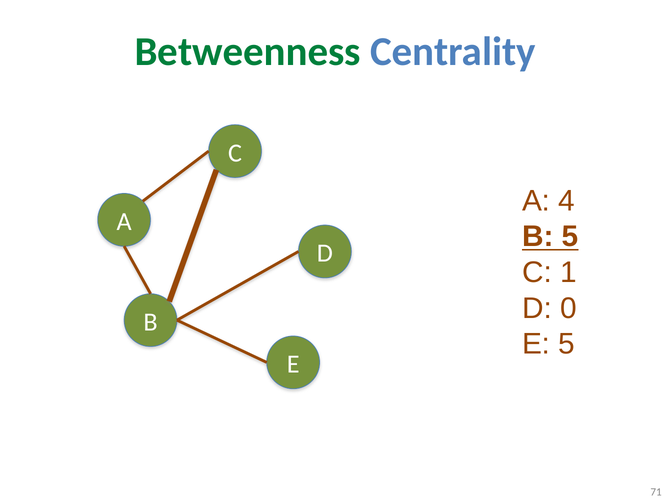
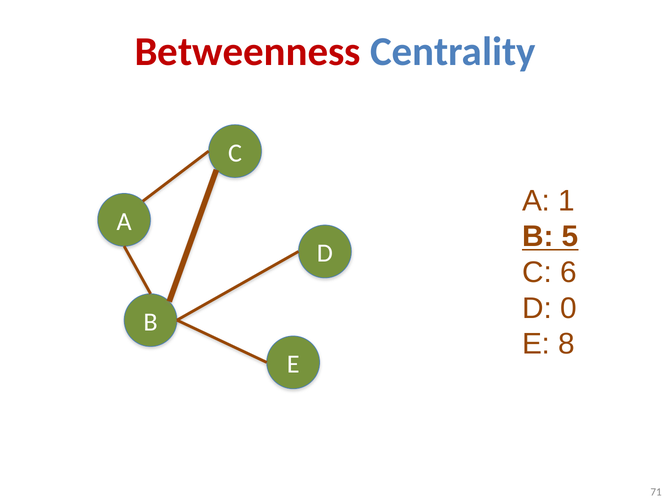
Betweenness colour: green -> red (248, 52)
4: 4 -> 1 (567, 201)
1: 1 -> 6 (568, 273)
E 5: 5 -> 8 (567, 344)
